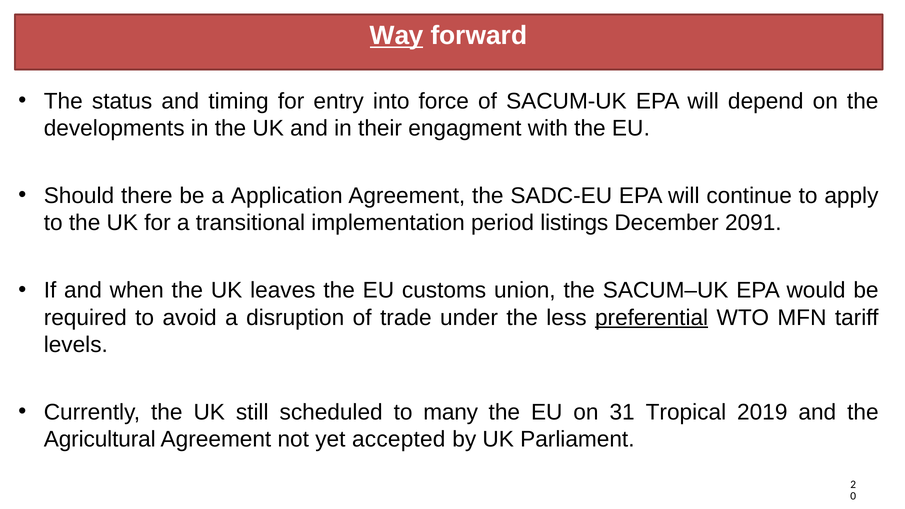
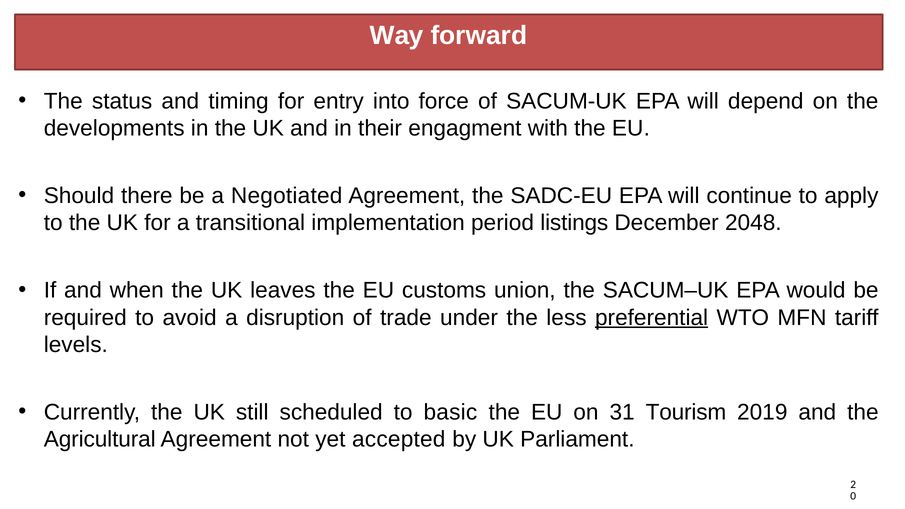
Way underline: present -> none (397, 36)
Application: Application -> Negotiated (287, 196)
2091: 2091 -> 2048 (753, 223)
many: many -> basic (450, 412)
Tropical: Tropical -> Tourism (686, 412)
